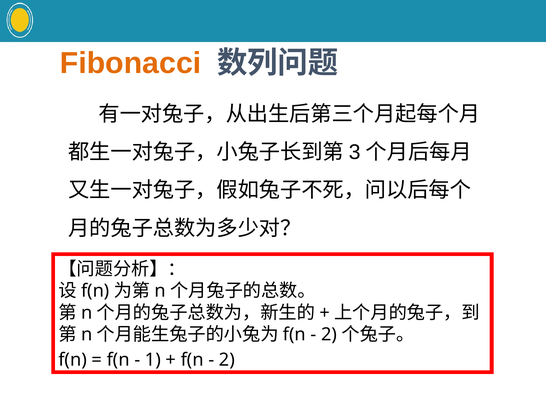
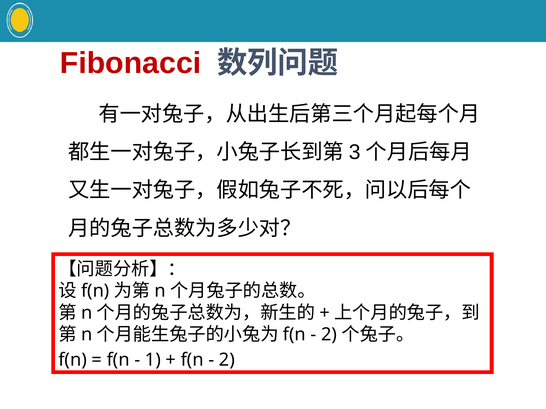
Fibonacci colour: orange -> red (131, 63)
